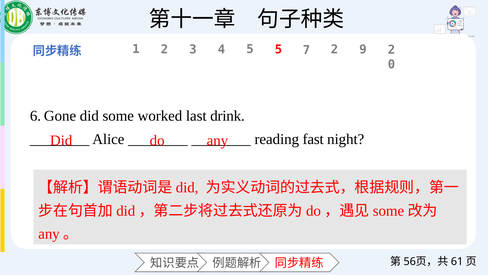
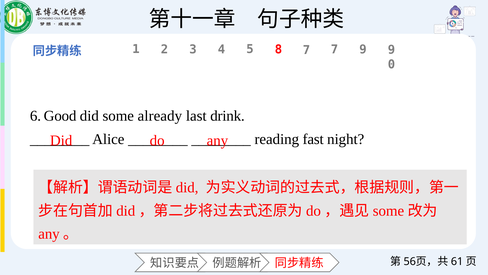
5 5: 5 -> 8 (278, 49)
7 2: 2 -> 7 (334, 50)
9 2: 2 -> 9 (391, 50)
Gone: Gone -> Good (60, 116)
worked: worked -> already (160, 116)
